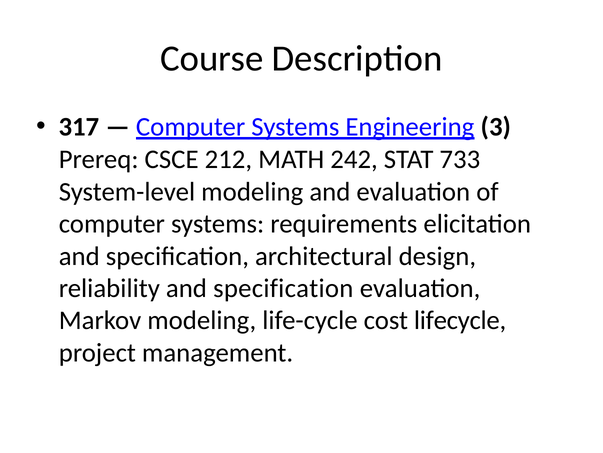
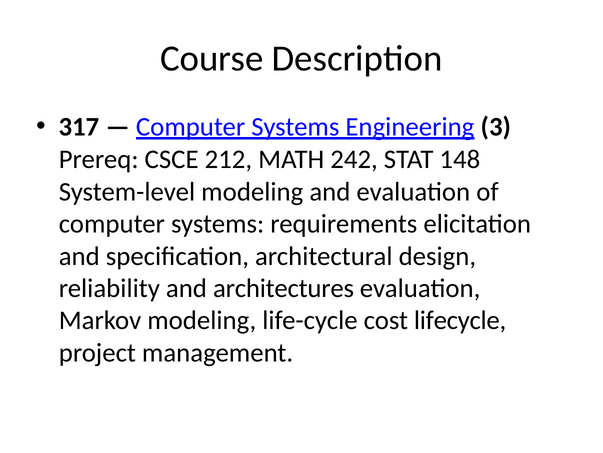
733: 733 -> 148 (460, 159)
reliability and specification: specification -> architectures (284, 288)
